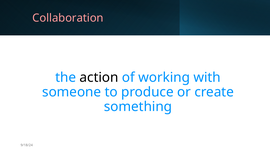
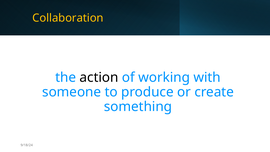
Collaboration colour: pink -> yellow (68, 18)
